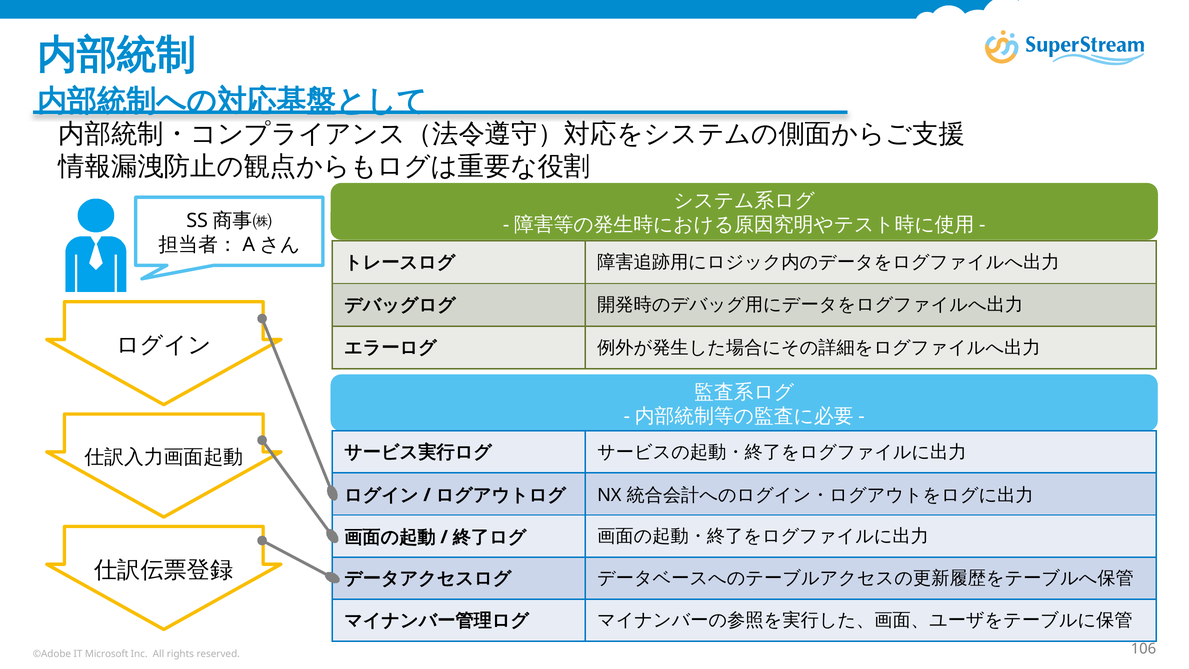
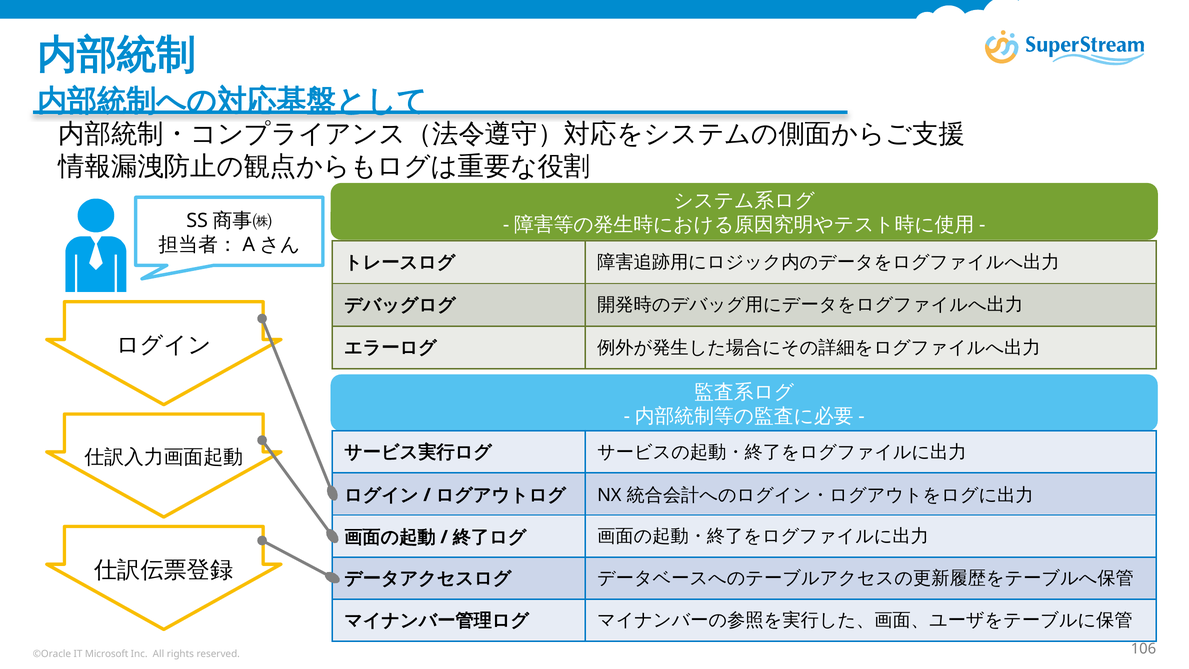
©Adobe: ©Adobe -> ©Oracle (52, 654)
